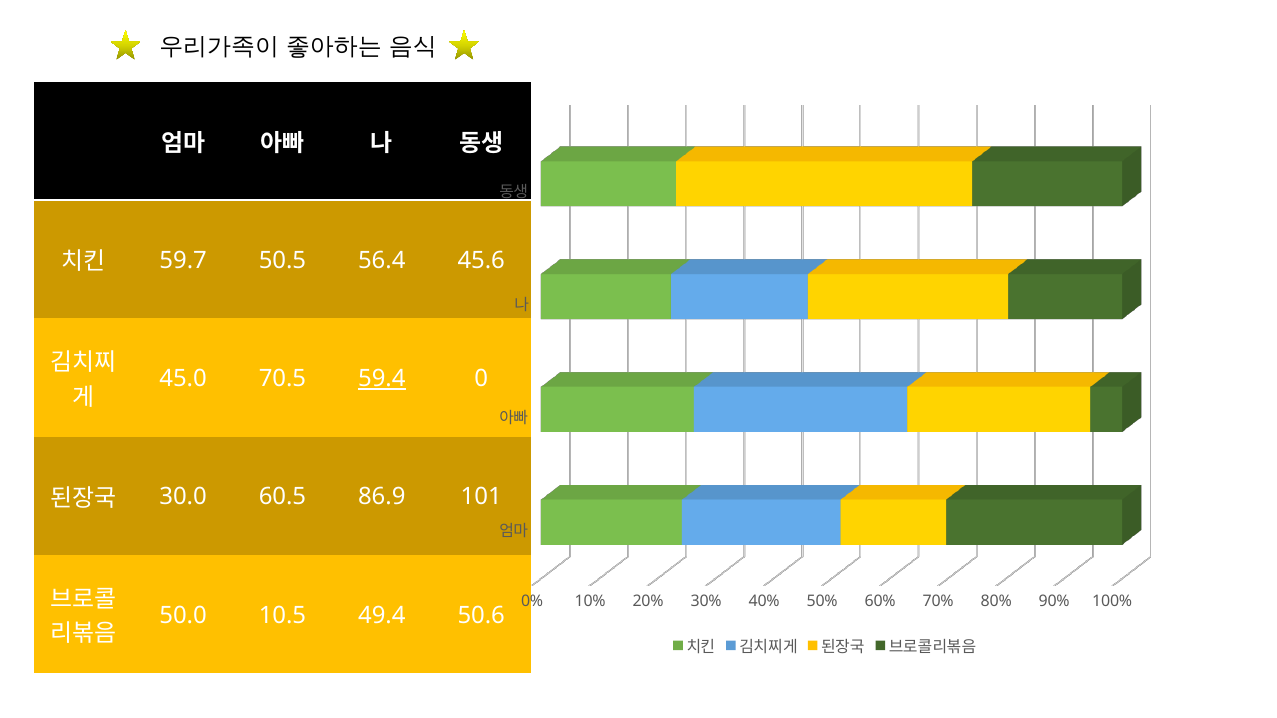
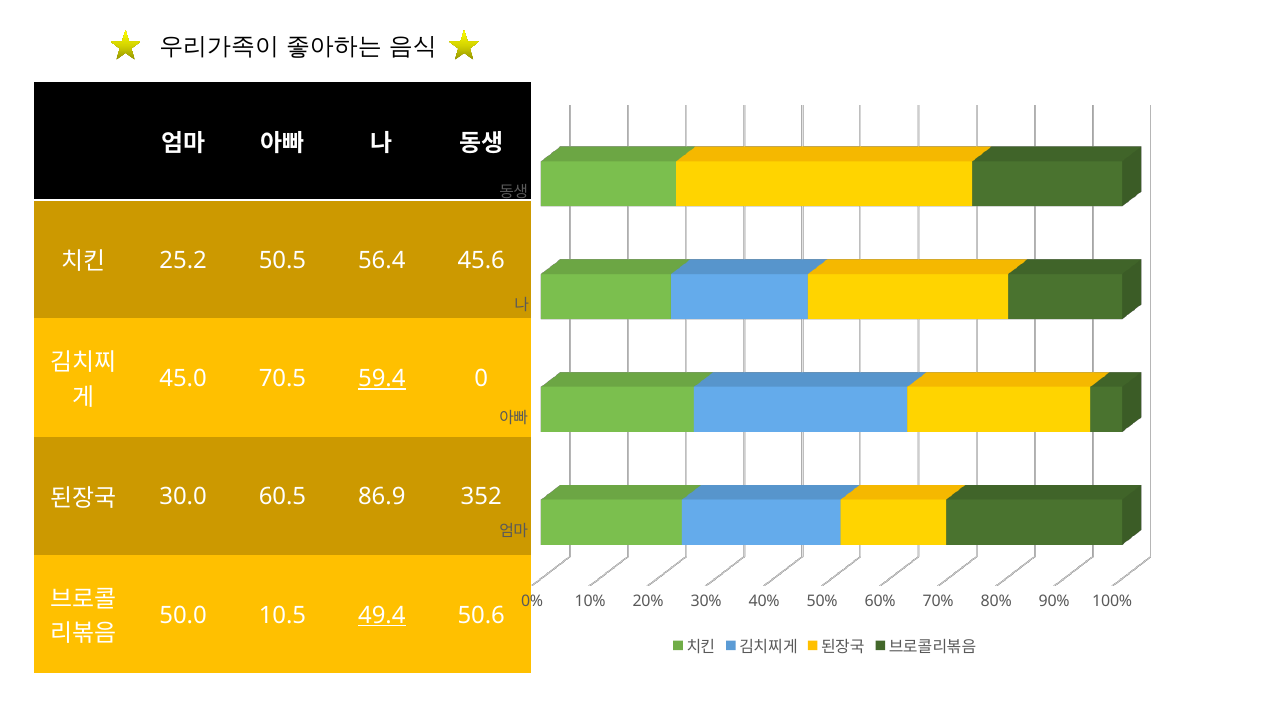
59.7: 59.7 -> 25.2 (183, 261)
101: 101 -> 352 (481, 497)
49.4 underline: none -> present (382, 615)
